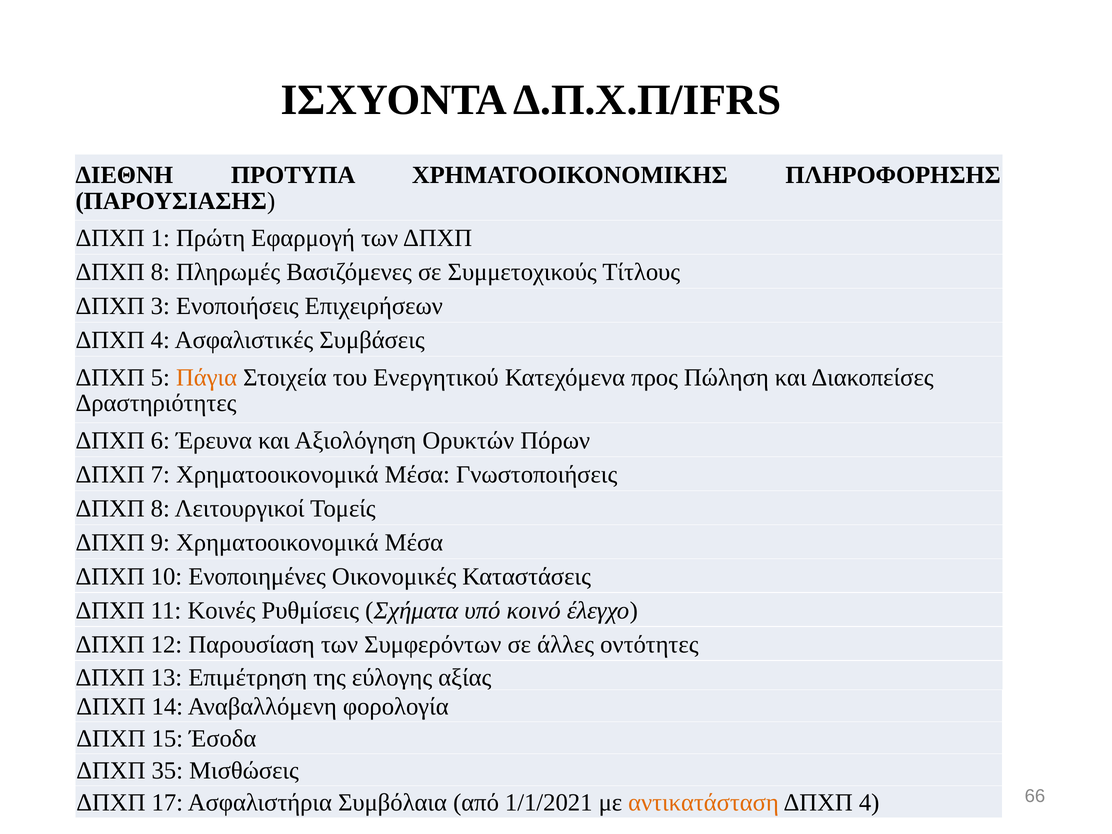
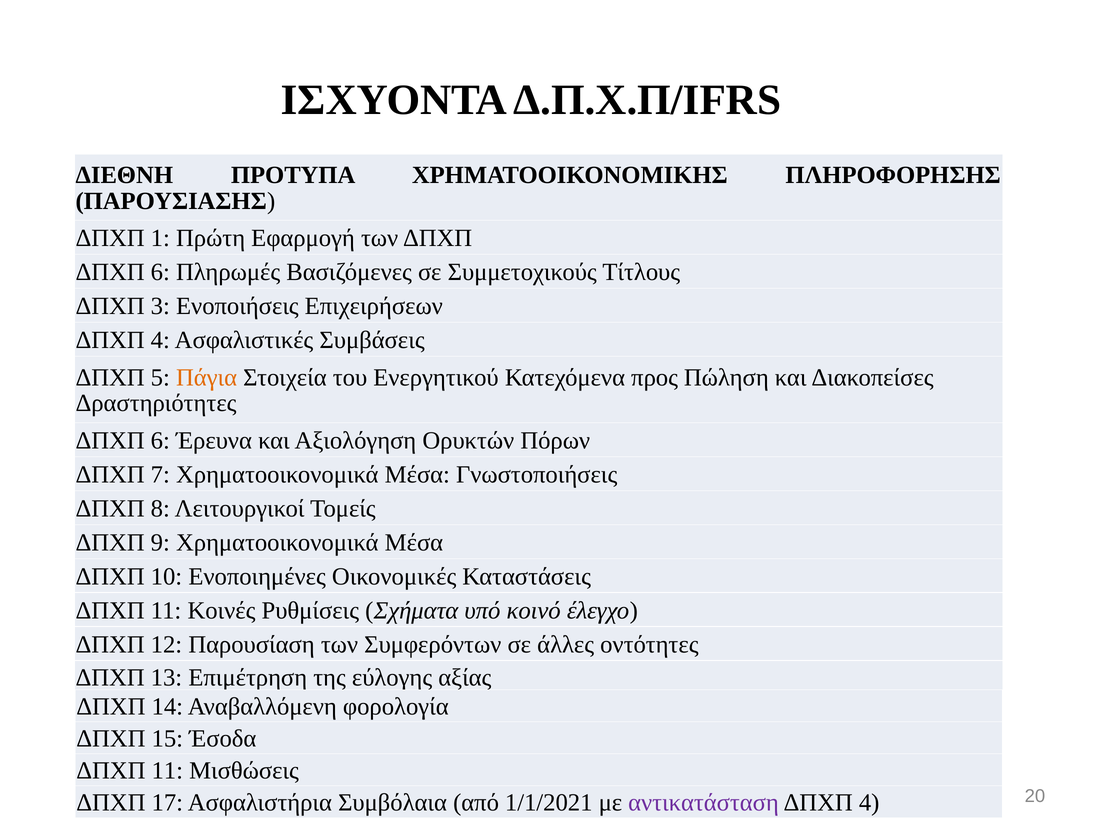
8: 8 -> 6 (160, 272)
35: 35 -> 11 (167, 771)
αντικατάσταση colour: orange -> purple (704, 803)
66: 66 -> 20 (1035, 796)
